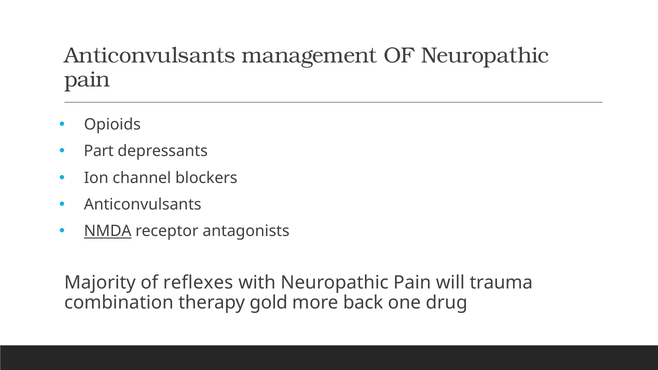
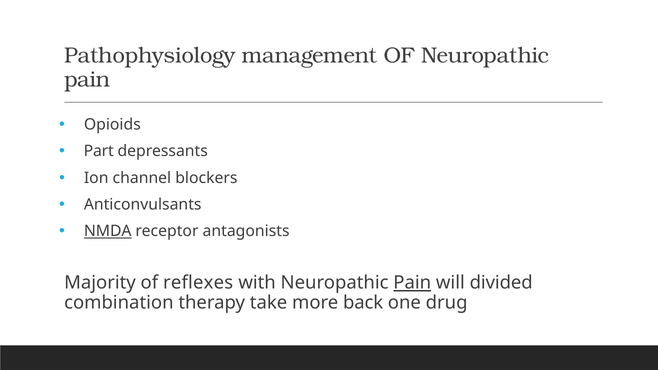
Anticonvulsants: Anticonvulsants -> Pathophysiology (150, 56)
Pain underline: none -> present (412, 283)
trauma: trauma -> divided (501, 283)
gold: gold -> take (269, 303)
